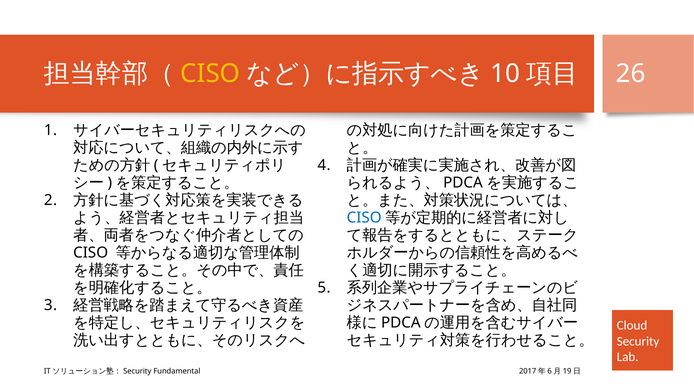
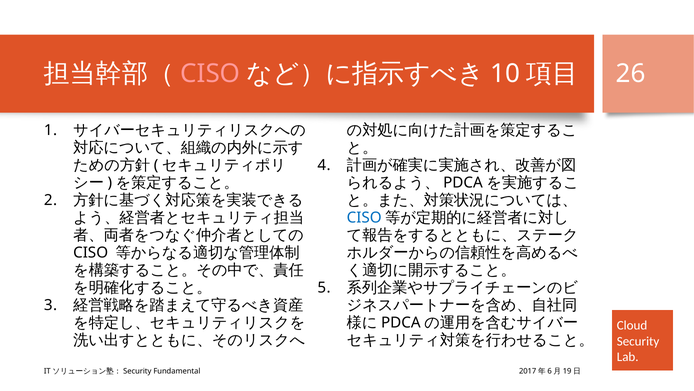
CISO colour: yellow -> pink (210, 73)
